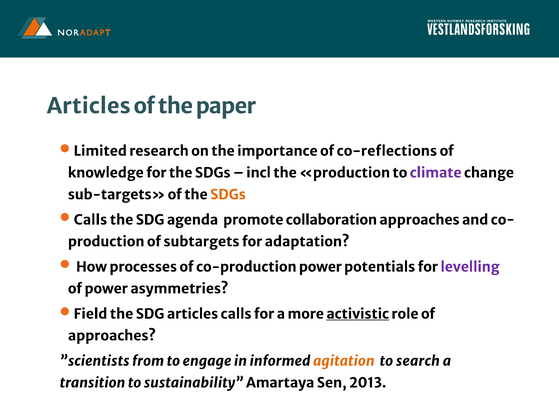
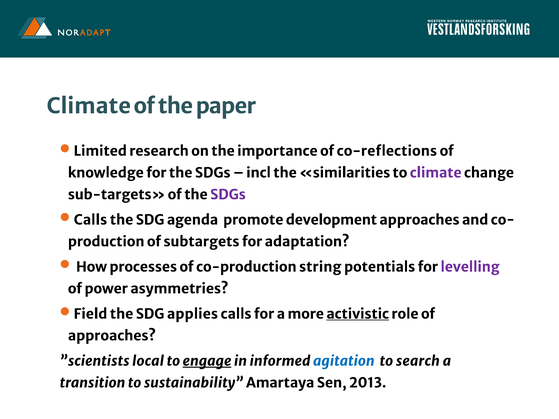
Articles: Articles -> Climate (89, 106)
the production: production -> similarities (345, 173)
SDGs colour: orange -> purple (228, 195)
collaboration: collaboration -> development (331, 220)
co-production power: power -> string (320, 267)
SDG articles: articles -> applies (192, 314)
from: from -> local (148, 361)
engage underline: none -> present (207, 361)
agitation colour: orange -> blue (344, 361)
